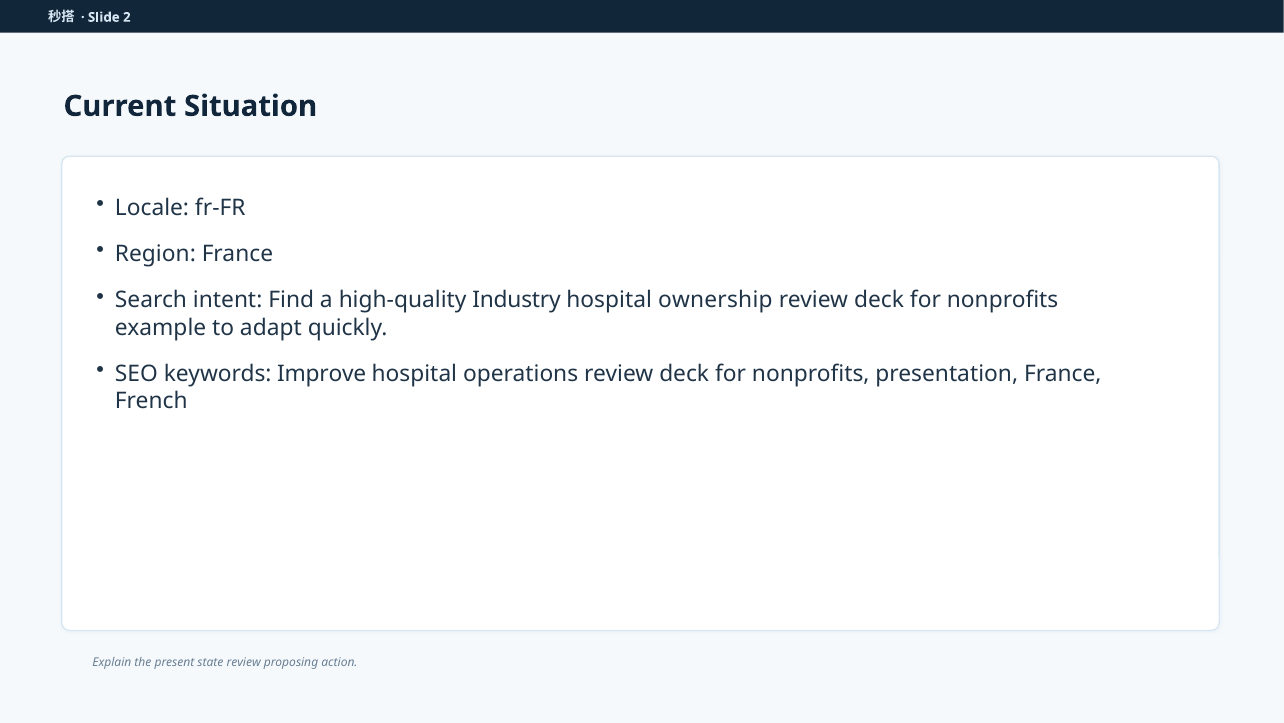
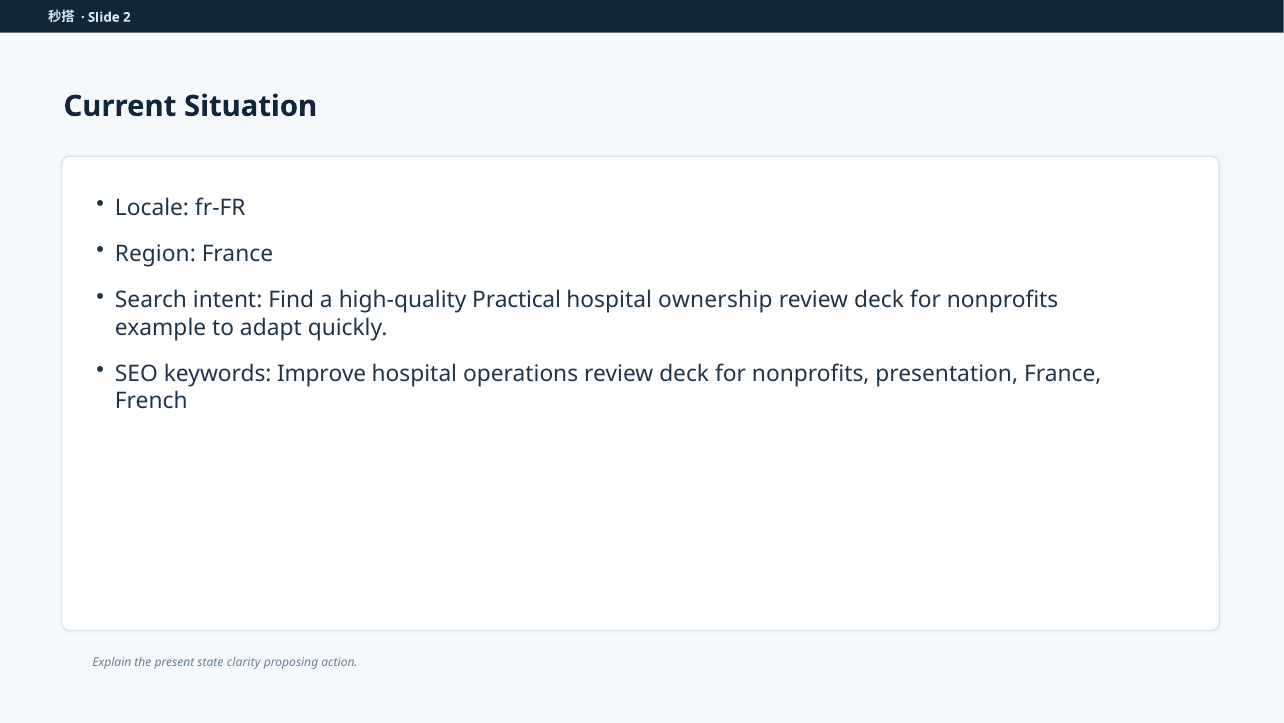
Industry: Industry -> Practical (517, 300)
state review: review -> clarity (244, 661)
